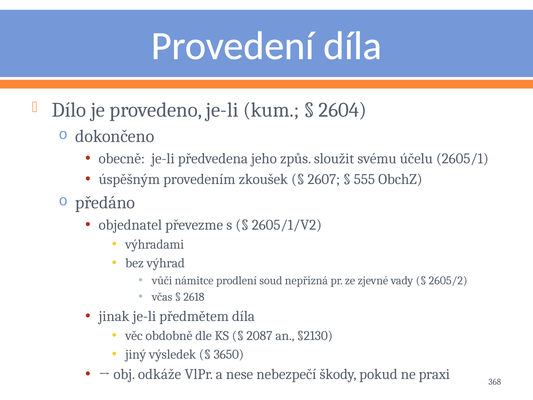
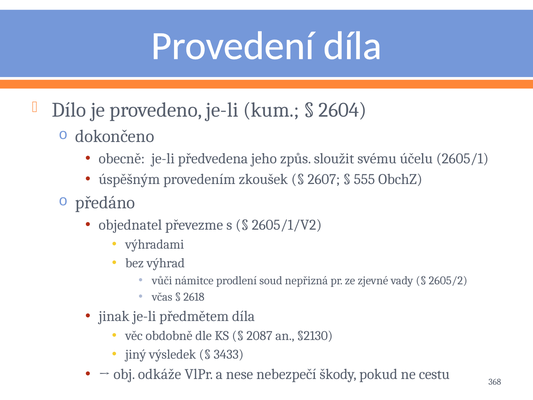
3650: 3650 -> 3433 (229, 354)
praxi: praxi -> cestu (434, 374)
